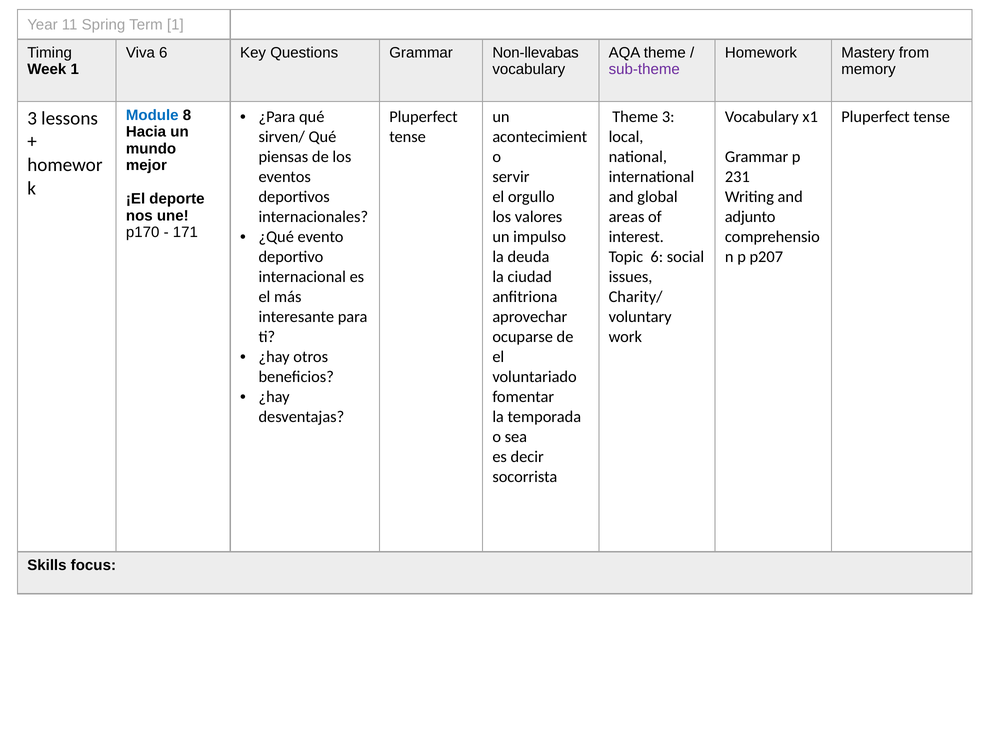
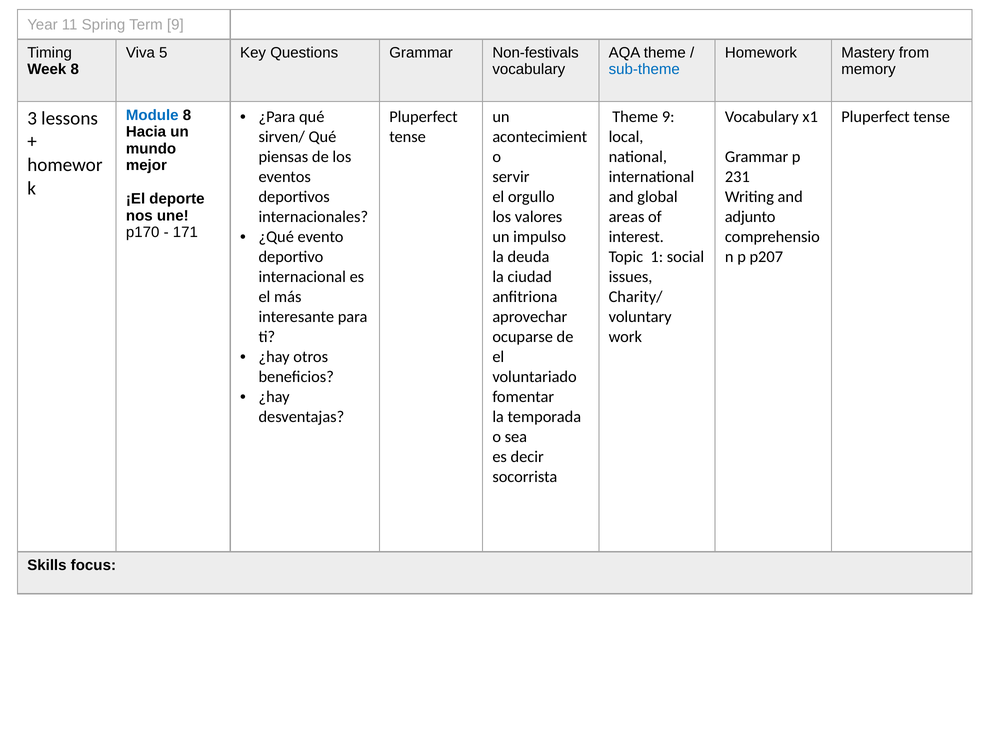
Term 1: 1 -> 9 (175, 25)
Viva 6: 6 -> 5 (163, 53)
Non-llevabas: Non-llevabas -> Non-festivals (536, 53)
Week 1: 1 -> 8 (75, 69)
sub-theme colour: purple -> blue (644, 69)
Theme 3: 3 -> 9 (668, 117)
Topic 6: 6 -> 1 (657, 257)
